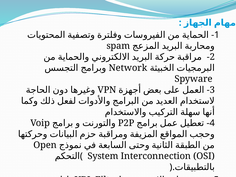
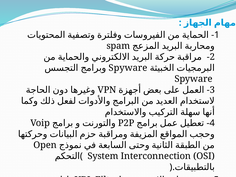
Network: Network -> Spyware (128, 68)
